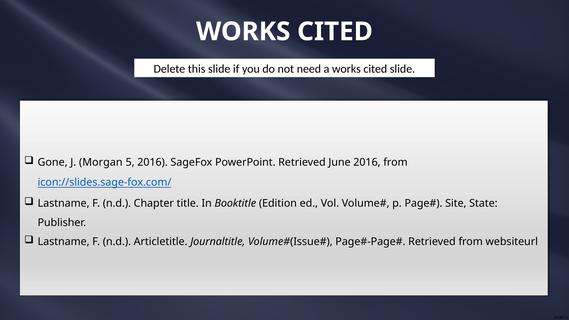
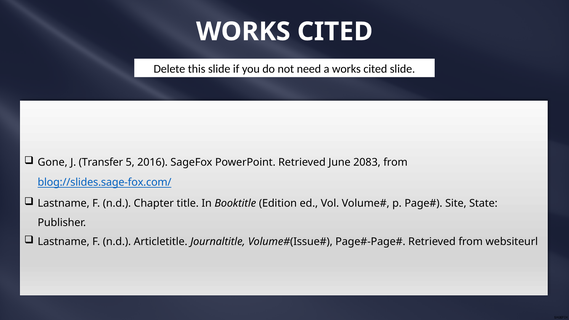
Morgan: Morgan -> Transfer (101, 162)
June 2016: 2016 -> 2083 (367, 162)
icon://slides.sage-fox.com/: icon://slides.sage-fox.com/ -> blog://slides.sage-fox.com/ (105, 182)
